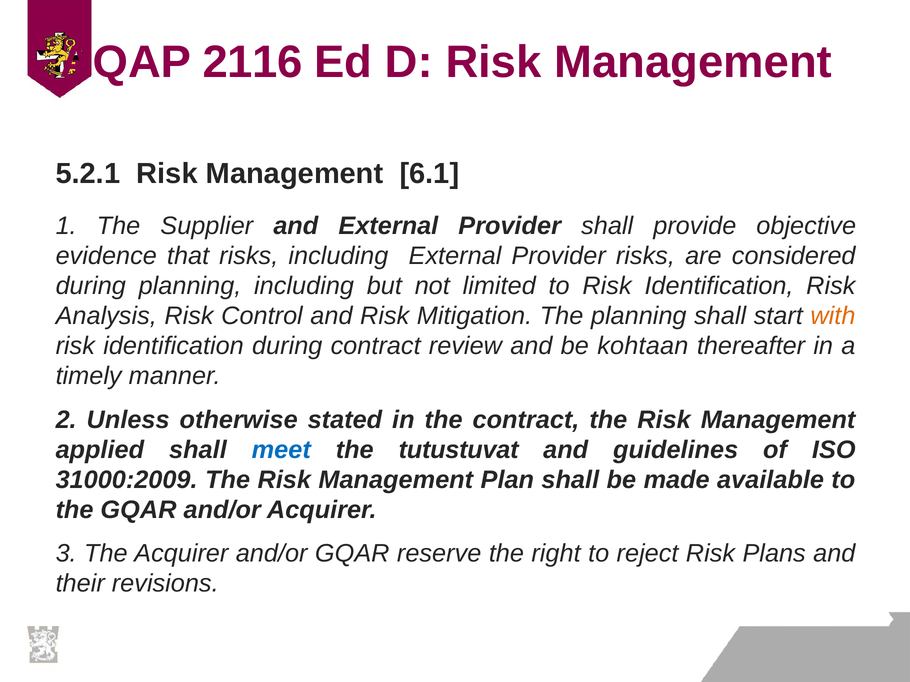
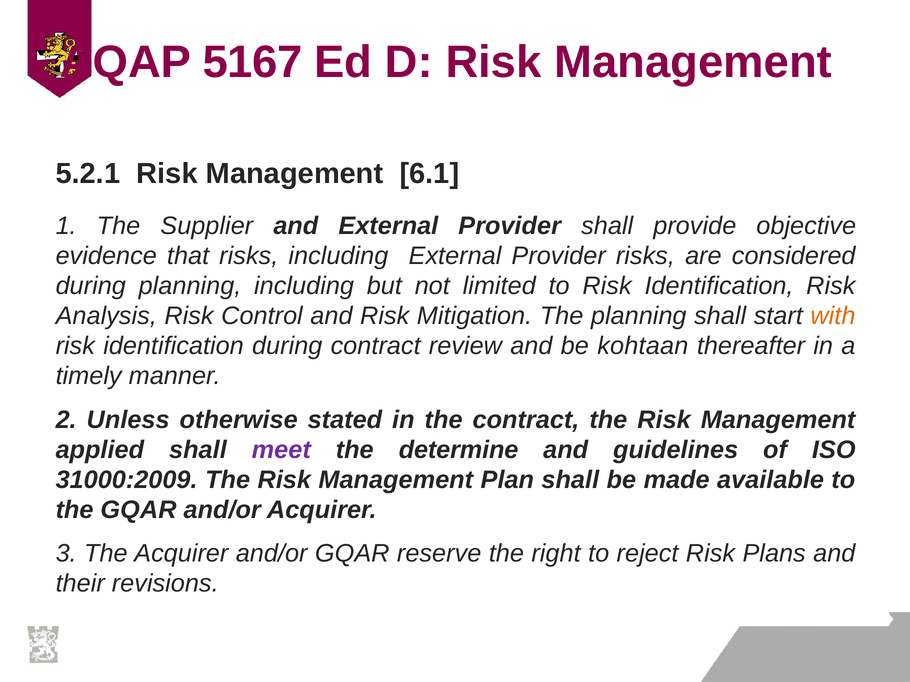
2116: 2116 -> 5167 (252, 62)
meet colour: blue -> purple (281, 450)
tutustuvat: tutustuvat -> determine (459, 450)
